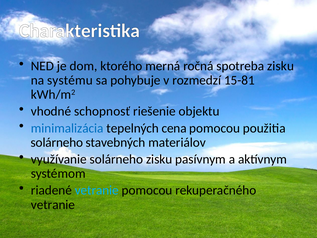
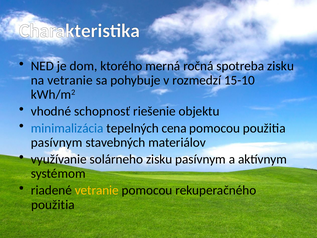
na systému: systému -> vetranie (70, 80)
15-81: 15-81 -> 15-10 (239, 80)
solárneho: solárneho -> pasívnym (57, 142)
vetranie colour: light blue -> yellow (97, 190)
vetranie: vetranie -> použitia (53, 204)
